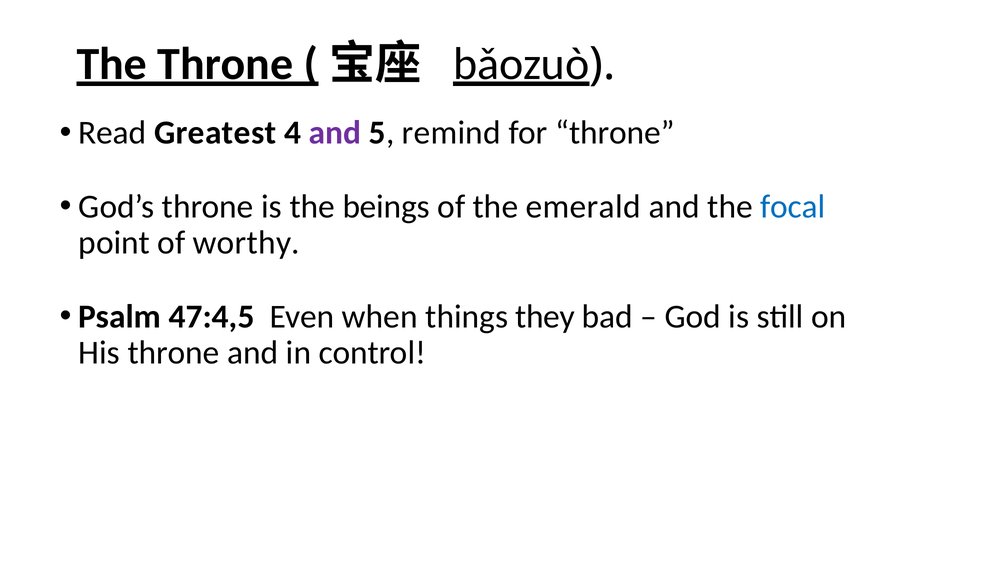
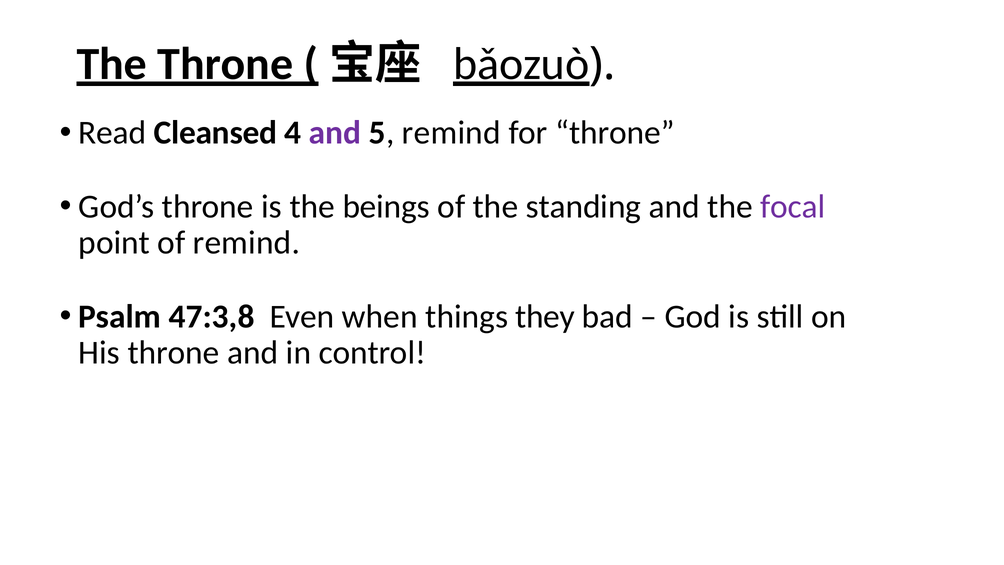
Greatest: Greatest -> Cleansed (216, 133)
emerald: emerald -> standing (583, 206)
focal colour: blue -> purple (793, 206)
of worthy: worthy -> remind (246, 243)
47:4,5: 47:4,5 -> 47:3,8 (212, 316)
